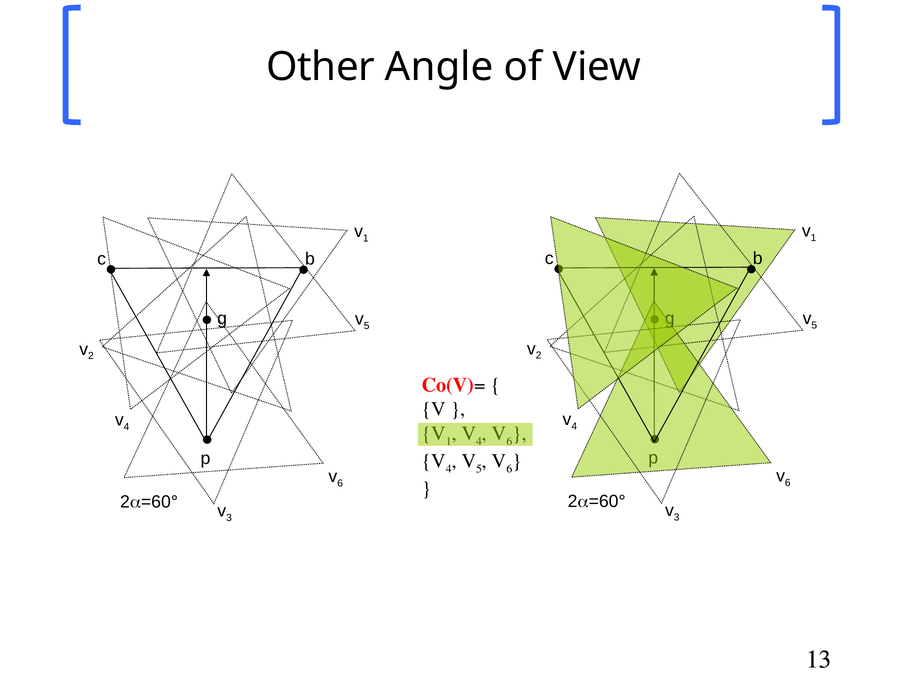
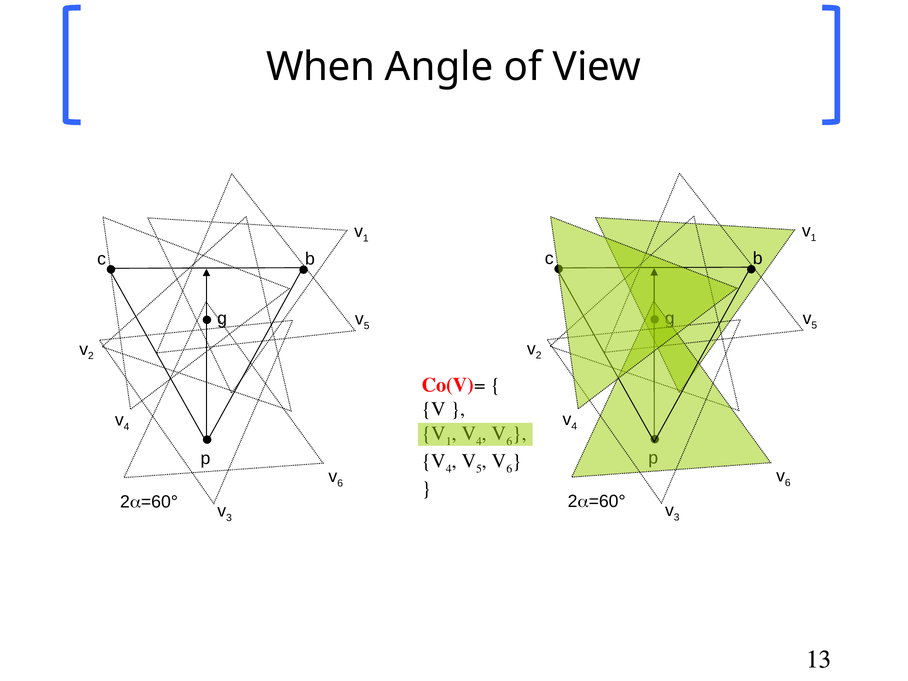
Other: Other -> When (321, 67)
